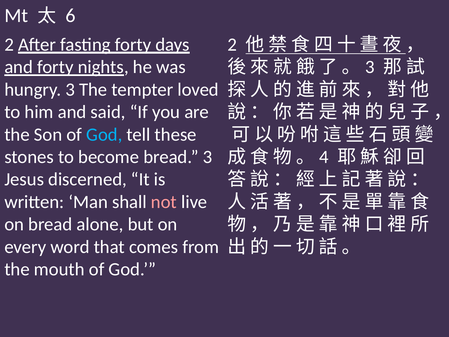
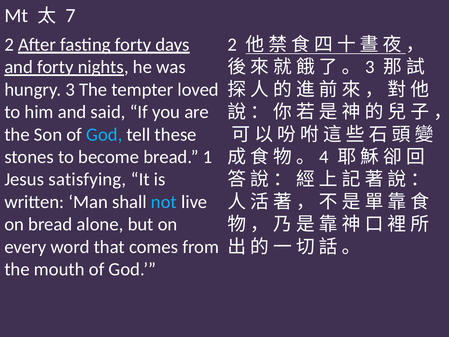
6: 6 -> 7 (70, 16)
bread 3: 3 -> 1 (208, 157)
discerned: discerned -> satisfying (87, 179)
not colour: pink -> light blue (164, 202)
